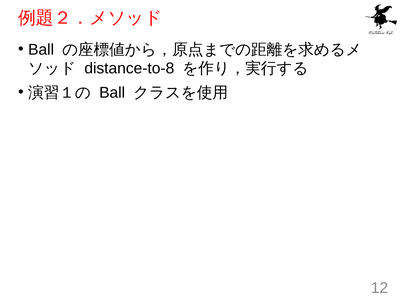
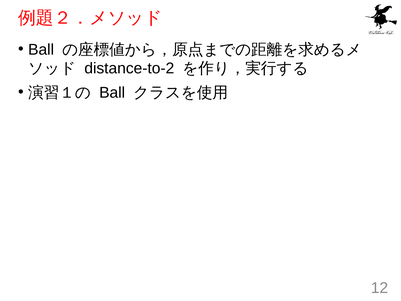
distance-to-8: distance-to-8 -> distance-to-2 (129, 68)
